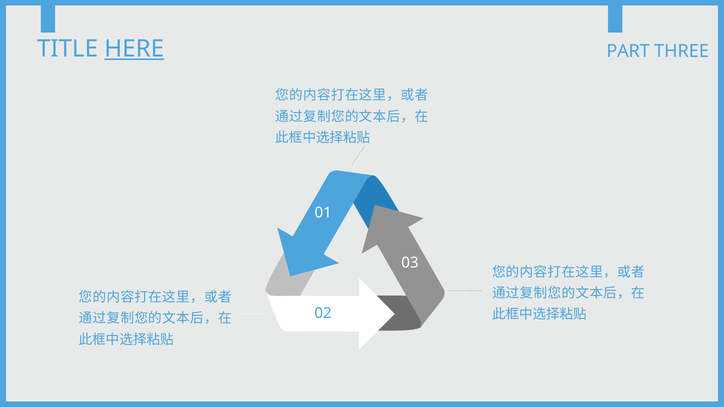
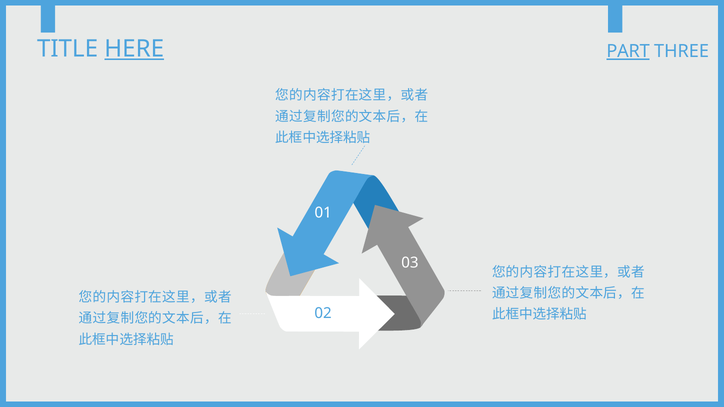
PART underline: none -> present (628, 51)
